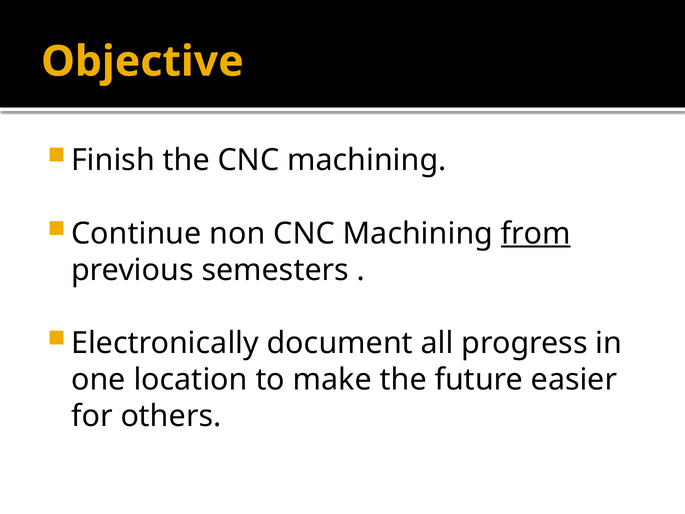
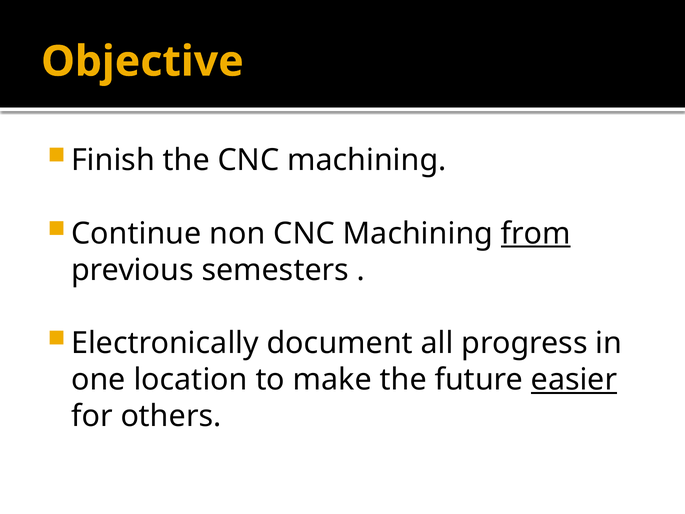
easier underline: none -> present (574, 380)
